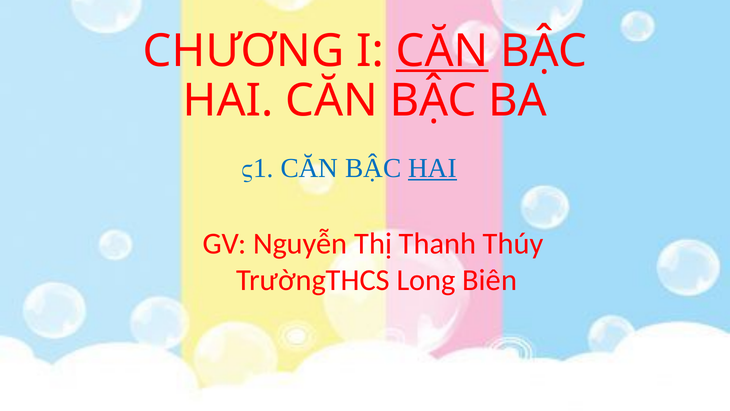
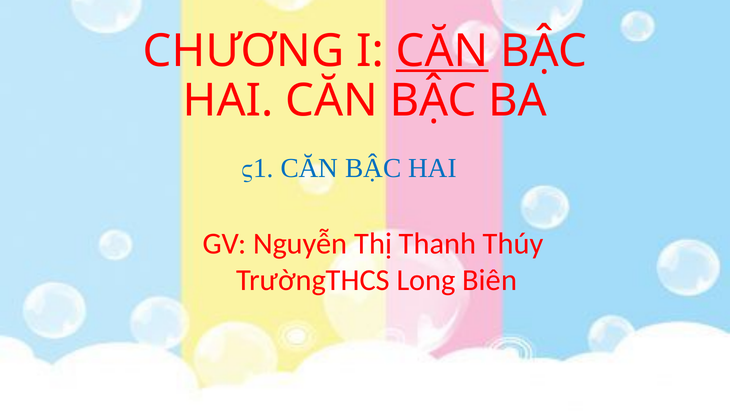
HAI underline: present -> none (433, 168)
